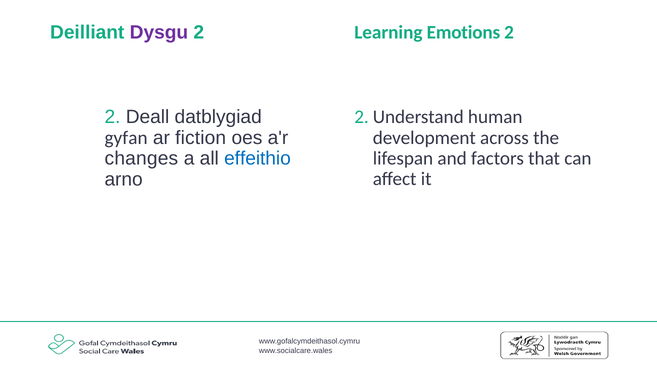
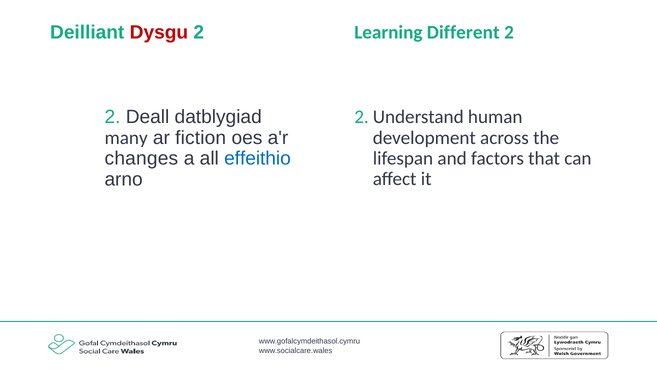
Dysgu colour: purple -> red (159, 32)
Emotions: Emotions -> Different (463, 32)
gyfan: gyfan -> many (126, 138)
